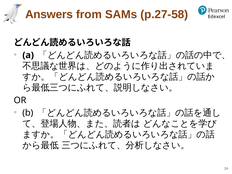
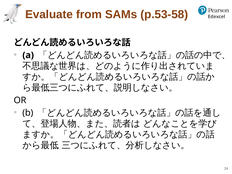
Answers: Answers -> Evaluate (49, 14)
p.27-58: p.27-58 -> p.53-58 (164, 14)
